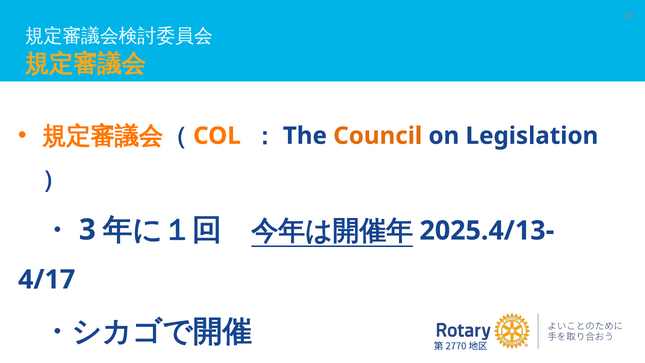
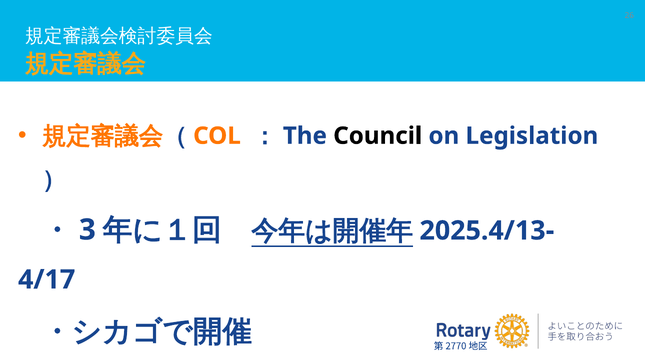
Council colour: orange -> black (378, 136)
